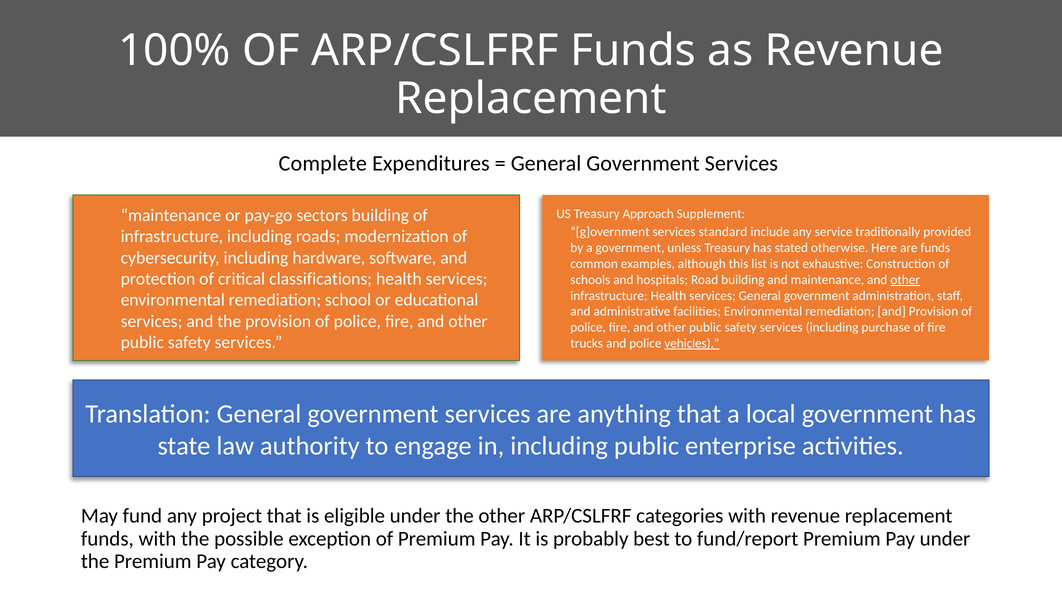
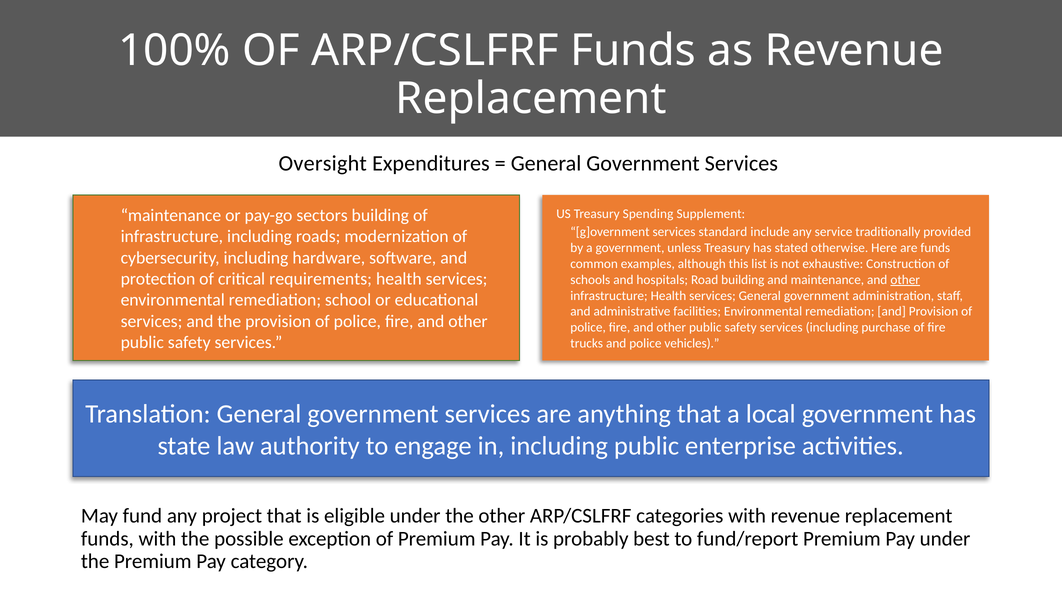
Complete: Complete -> Oversight (323, 163)
Approach: Approach -> Spending (648, 214)
classifications: classifications -> requirements (321, 279)
vehicles underline: present -> none (692, 344)
